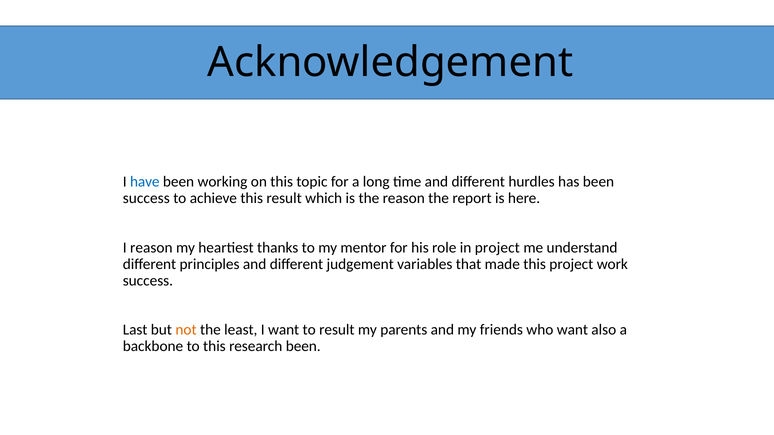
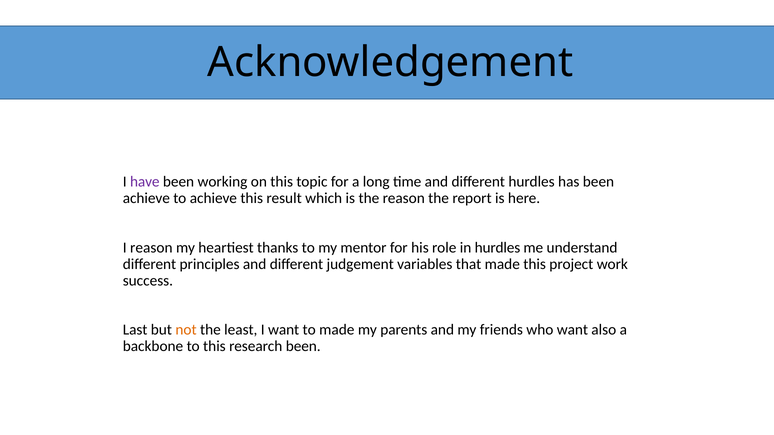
have colour: blue -> purple (145, 182)
success: success -> achieve (146, 199)
in project: project -> hurdles (497, 248)
to result: result -> made (337, 330)
